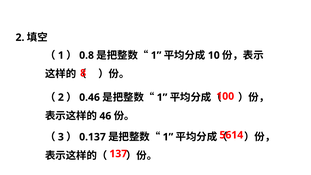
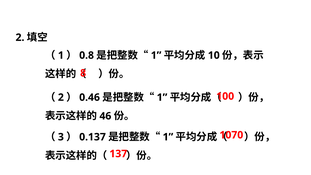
5614: 5614 -> 1070 (231, 135)
